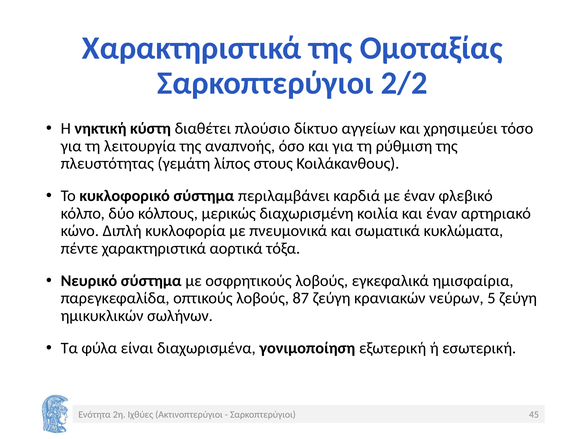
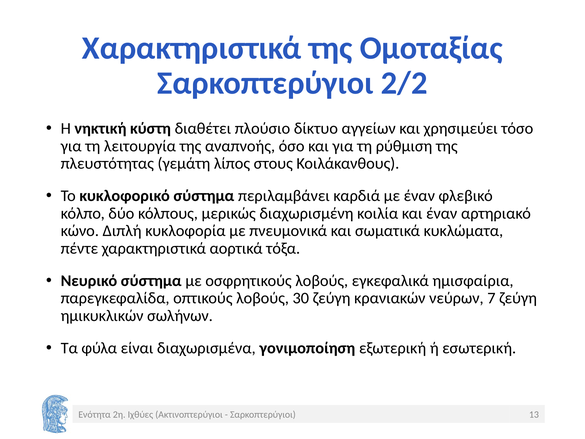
87: 87 -> 30 (301, 298)
5: 5 -> 7 (491, 298)
45: 45 -> 13 (534, 414)
